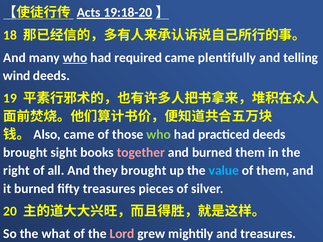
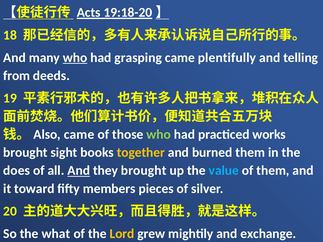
required: required -> grasping (138, 58)
wind: wind -> from (17, 76)
practiced deeds: deeds -> works (269, 135)
together colour: pink -> yellow (141, 153)
right: right -> does (17, 171)
And underline: none -> present (79, 171)
it burned: burned -> toward (34, 189)
fifty treasures: treasures -> members (109, 189)
Lord colour: pink -> yellow (122, 234)
and treasures: treasures -> exchange (268, 234)
